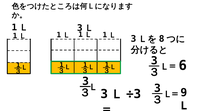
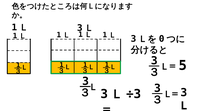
8: 8 -> 0 (162, 39)
6: 6 -> 5 (183, 66)
9: 9 -> 3 (184, 93)
